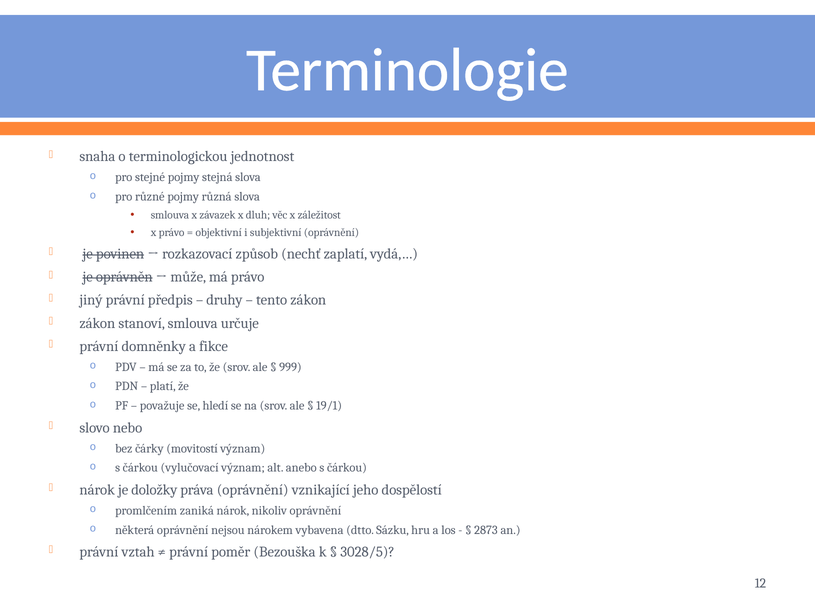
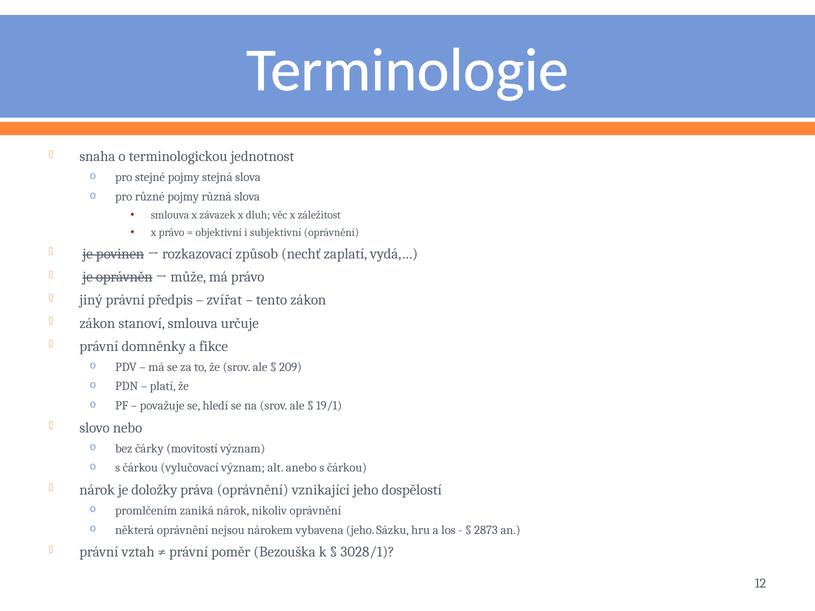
druhy: druhy -> zvířat (224, 300)
999: 999 -> 209 (290, 367)
vybavena dtto: dtto -> jeho (360, 530)
3028/5: 3028/5 -> 3028/1 (367, 552)
